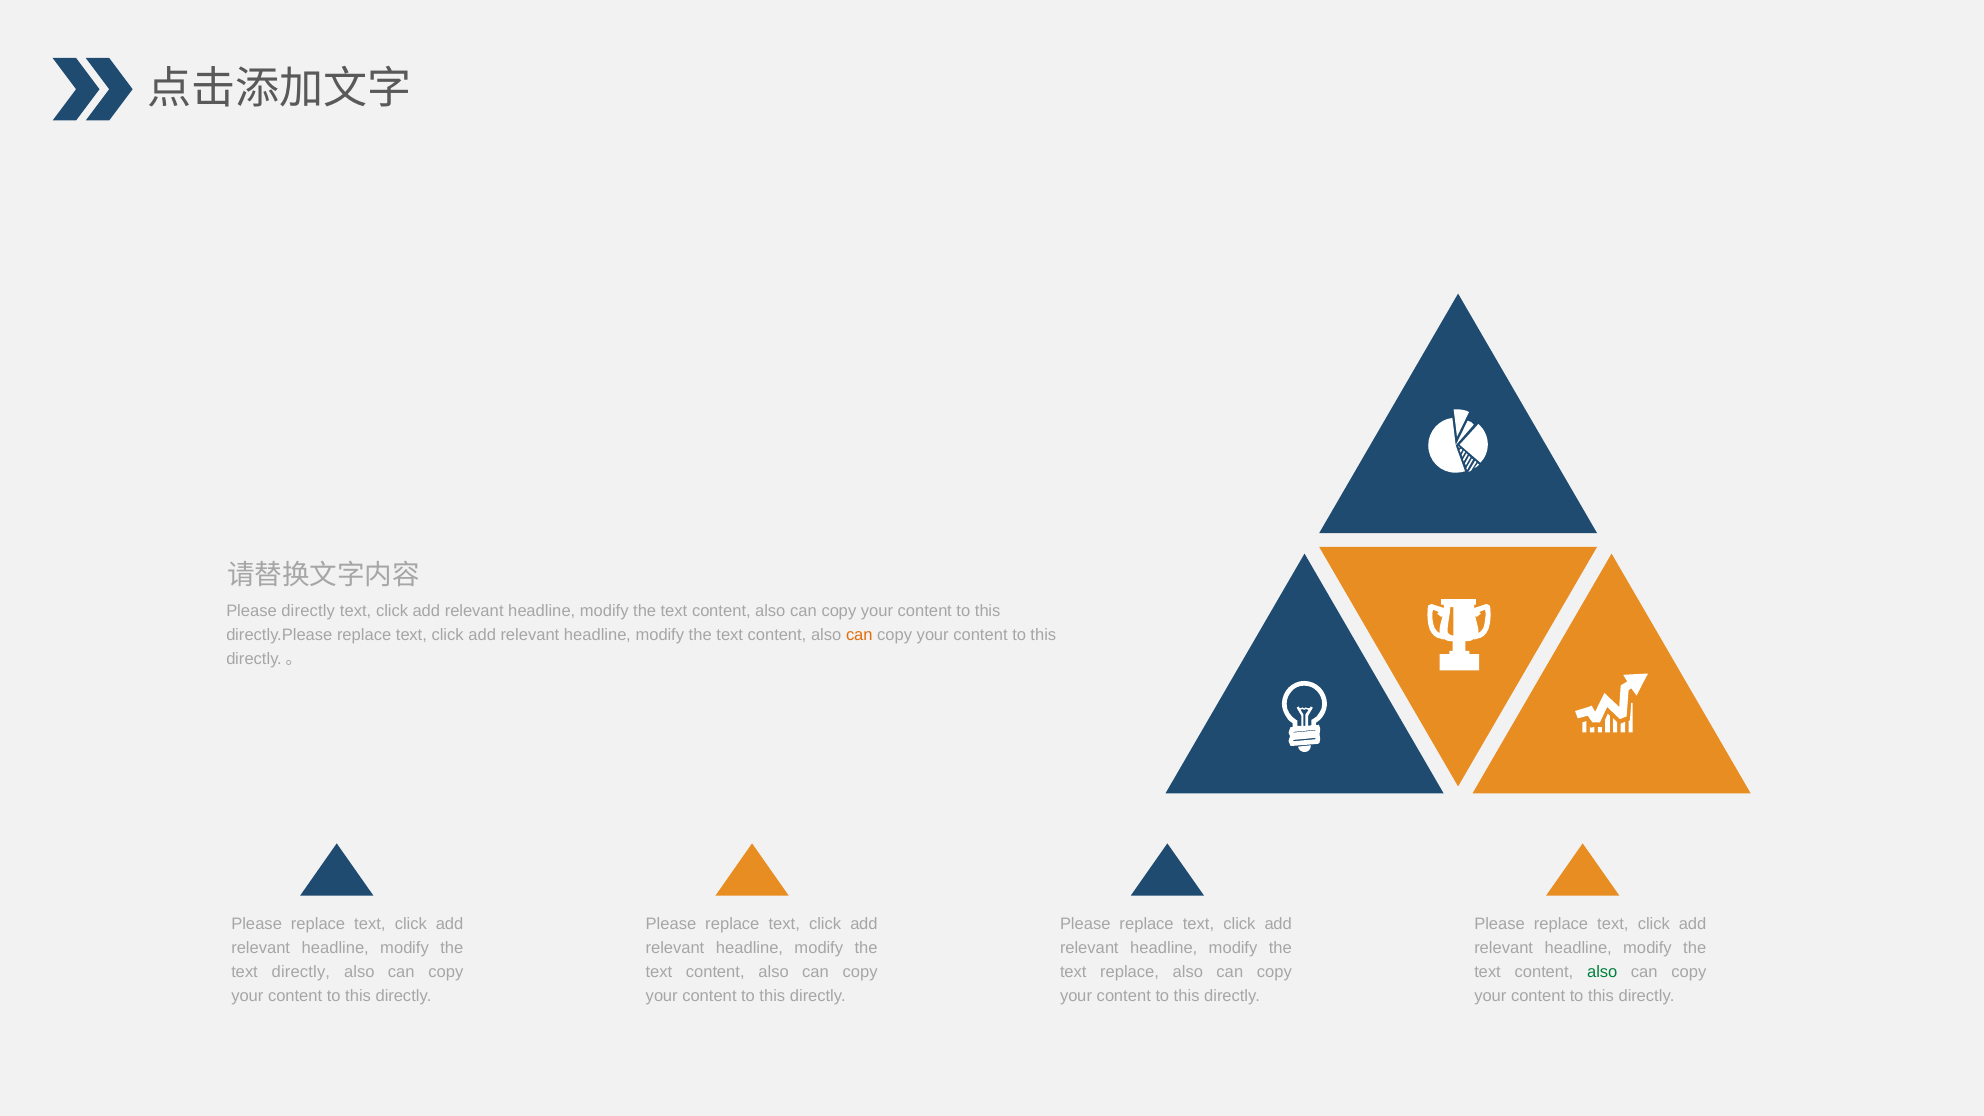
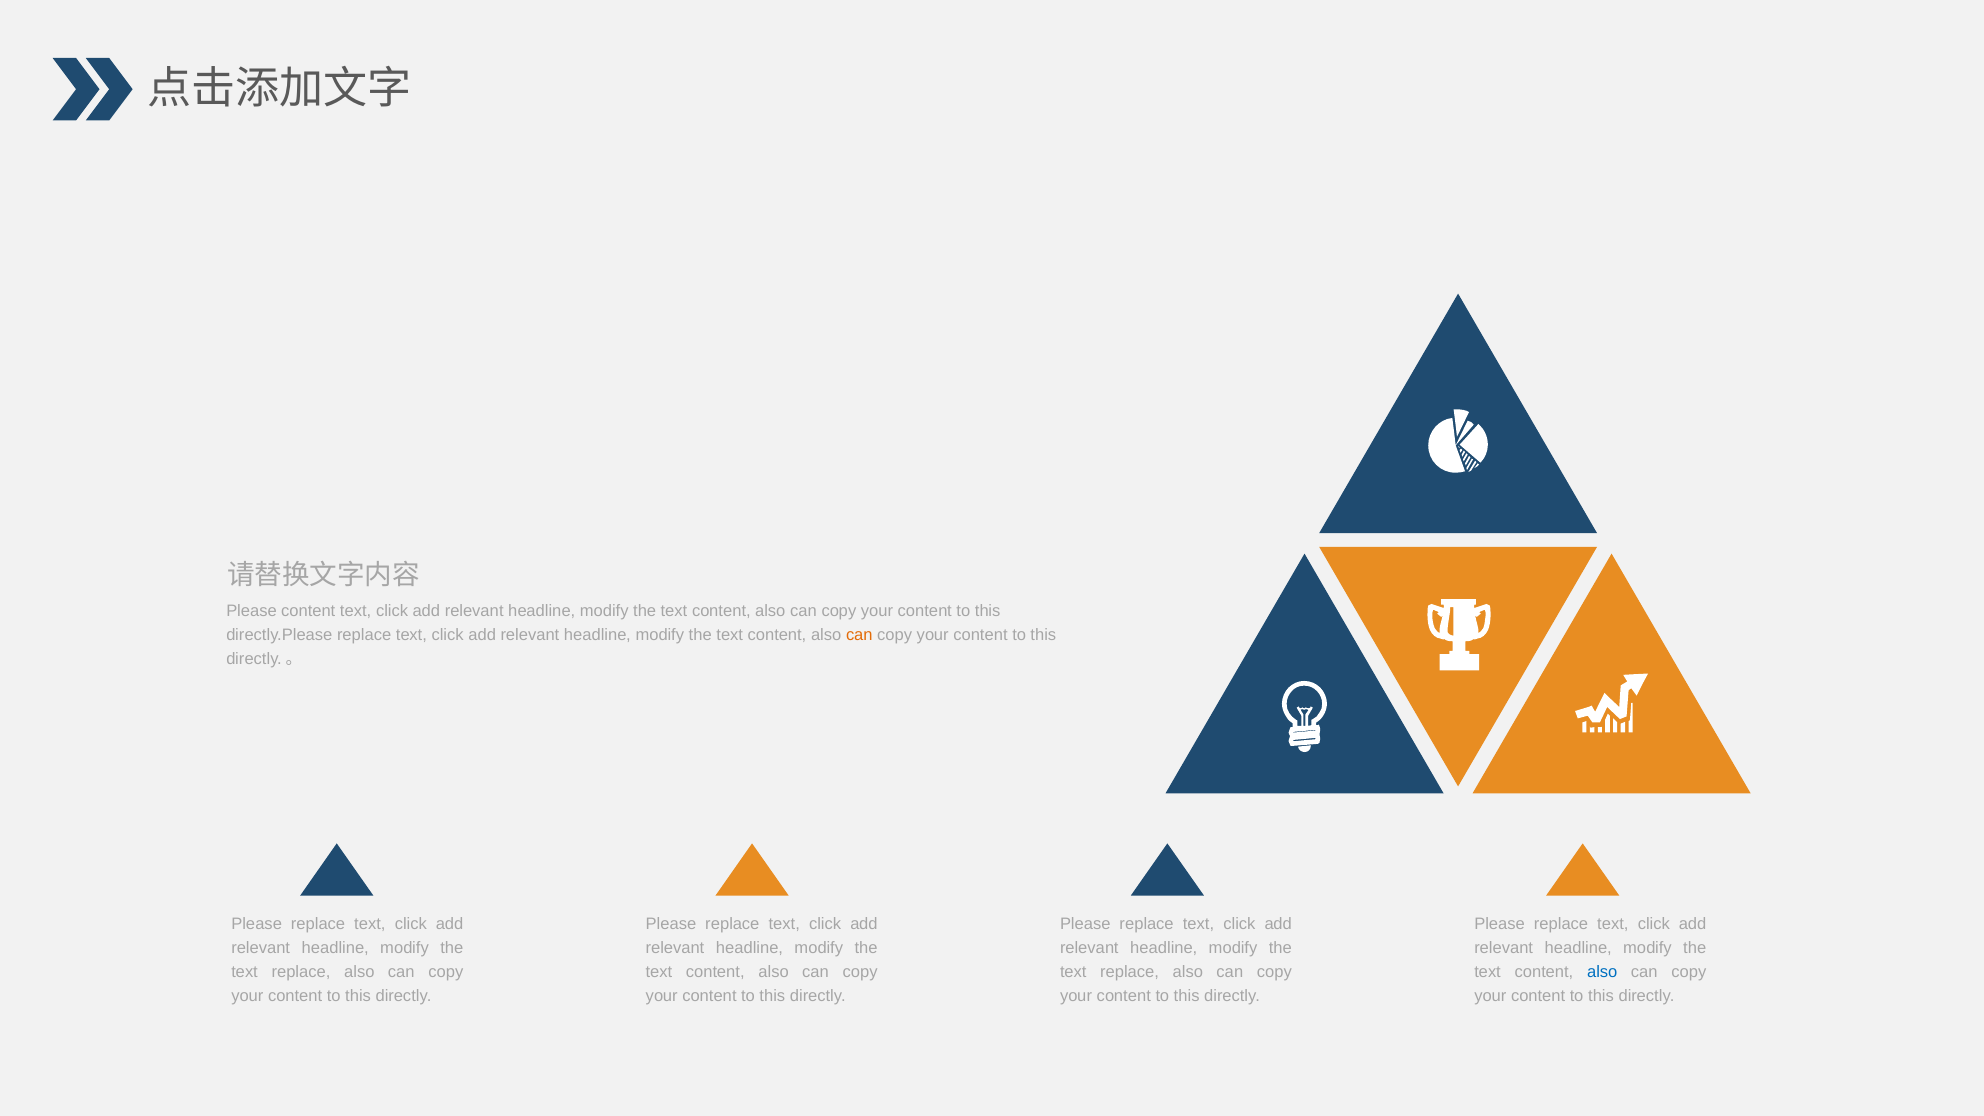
Please directly: directly -> content (308, 611)
directly: directly -> replace (301, 972)
also colour: green -> blue (1602, 972)
